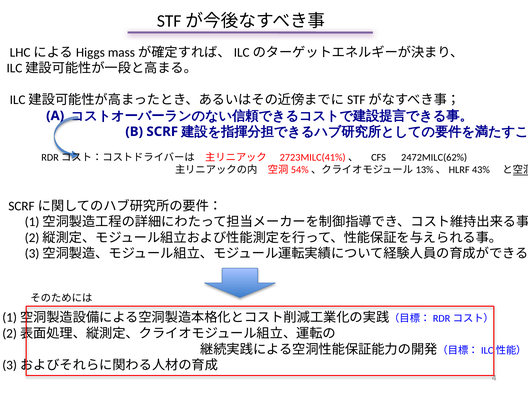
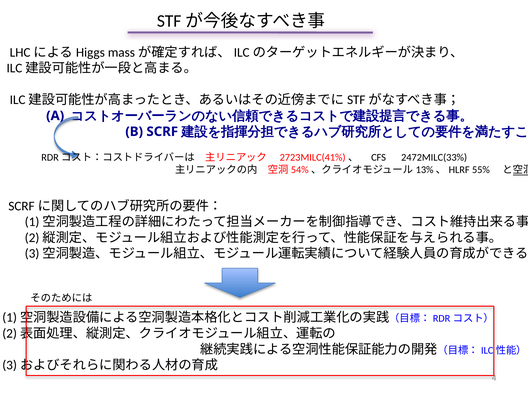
2472MILC(62%: 2472MILC(62% -> 2472MILC(33% (434, 158)
43%: 43% -> 55% (481, 170)
